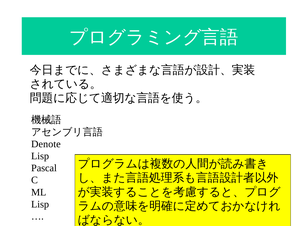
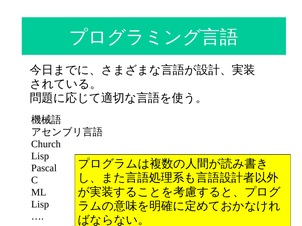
Denote: Denote -> Church (46, 144)
